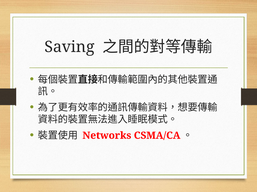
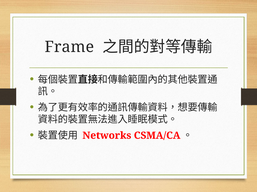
Saving: Saving -> Frame (69, 47)
